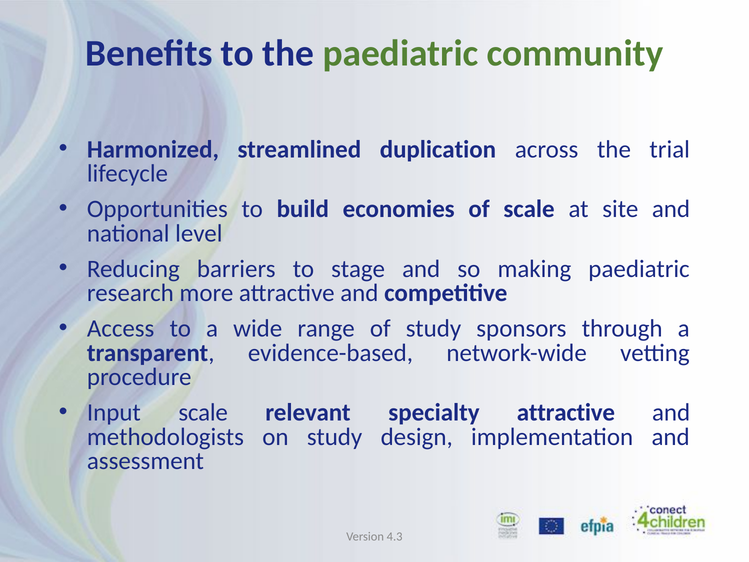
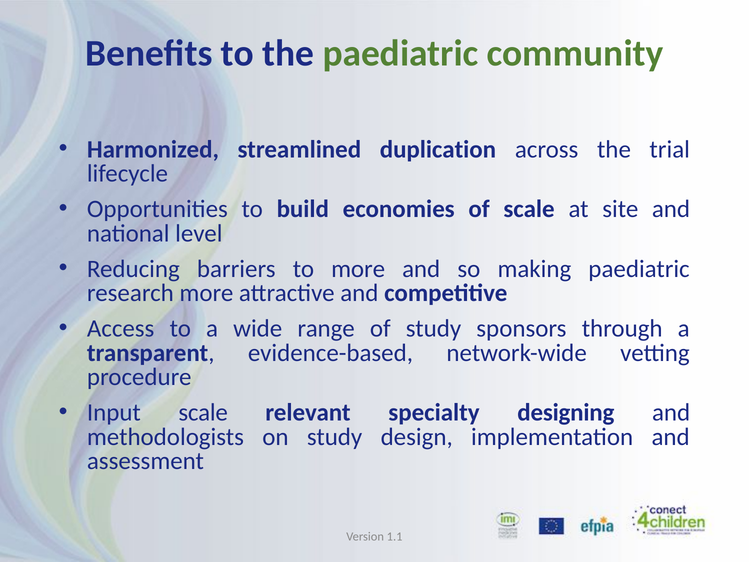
to stage: stage -> more (358, 269)
specialty attractive: attractive -> designing (566, 412)
4.3: 4.3 -> 1.1 (395, 536)
